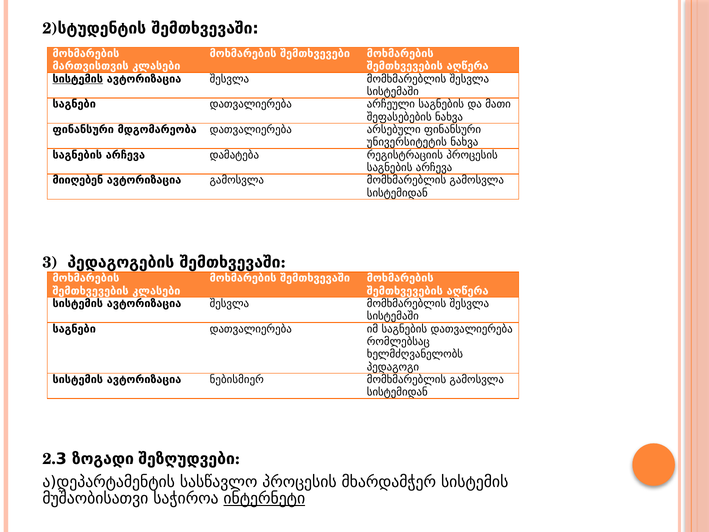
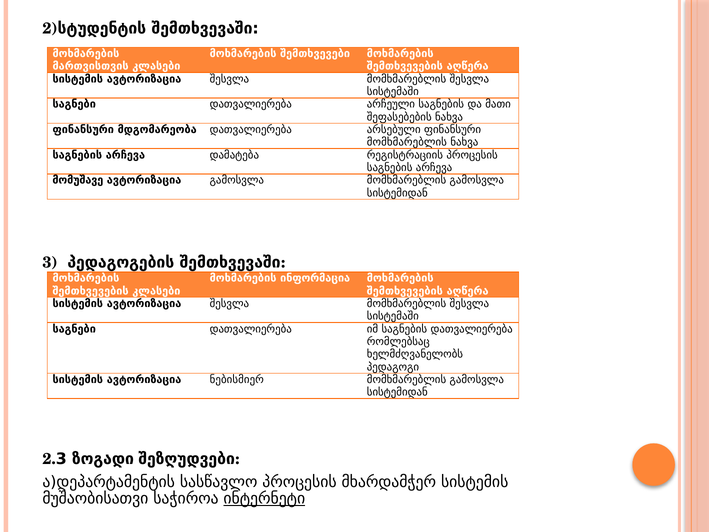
სისტემის underline: present -> none (78, 79)
უნივერსიტეტის: უნივერსიტეტის -> მომხმარებლის (407, 142)
მიიღებენ: მიიღებენ -> მომუშავე (78, 180)
მოხმარების შემთხვევაში: შემთხვევაში -> ინფორმაცია (315, 278)
